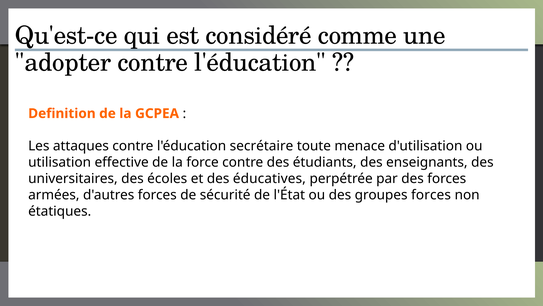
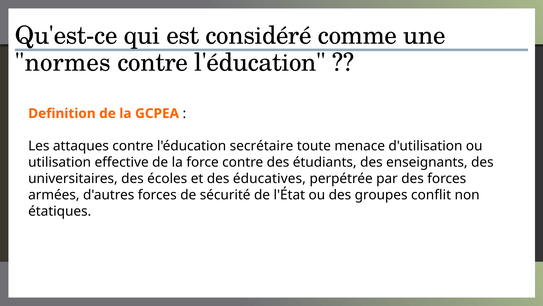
adopter: adopter -> normes (63, 62)
groupes forces: forces -> conflit (431, 195)
